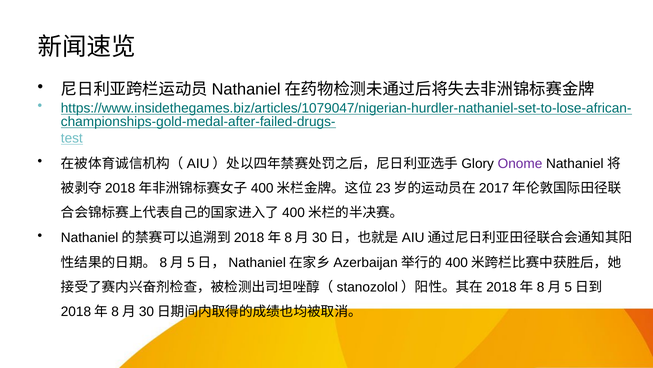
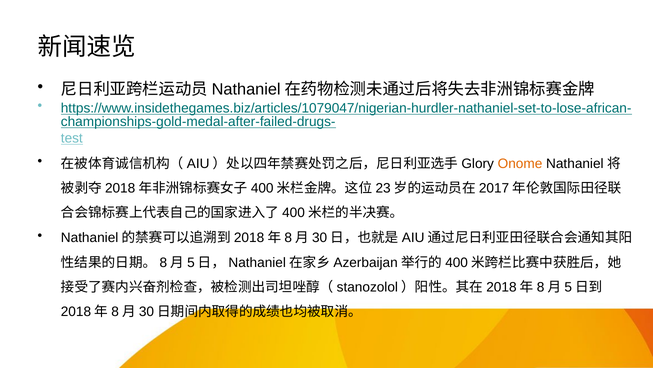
Onome colour: purple -> orange (520, 163)
